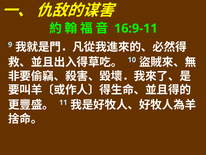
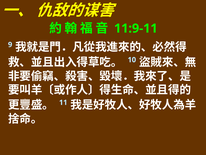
16:9-11: 16:9-11 -> 11:9-11 (136, 28)
